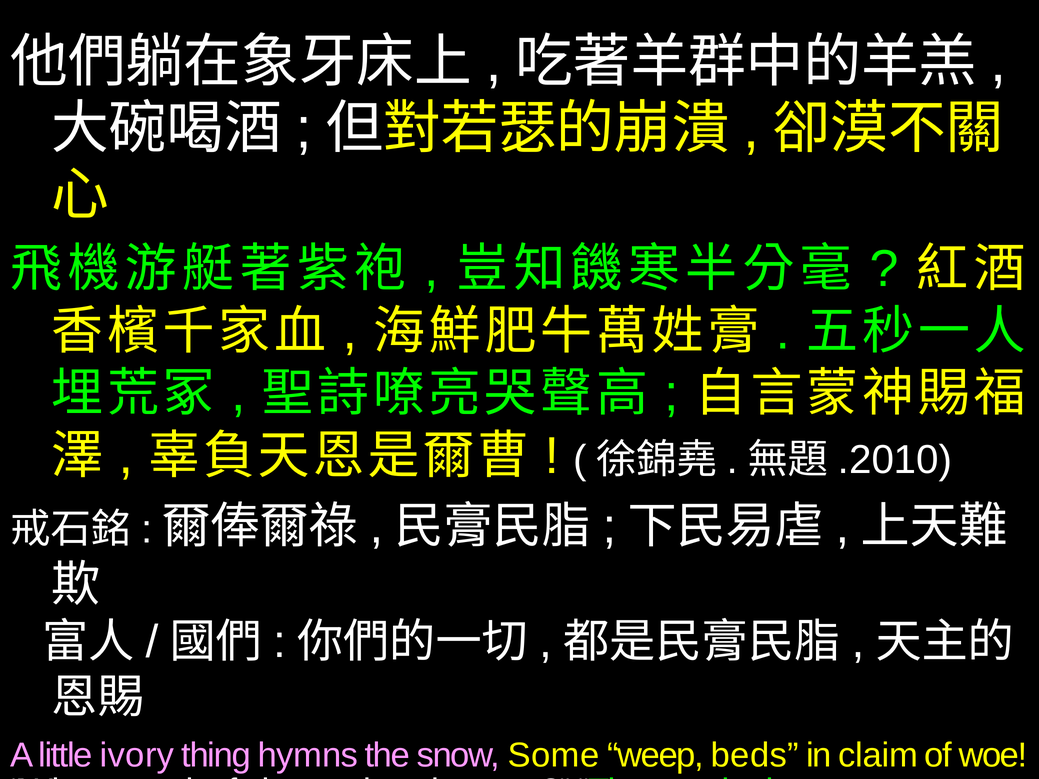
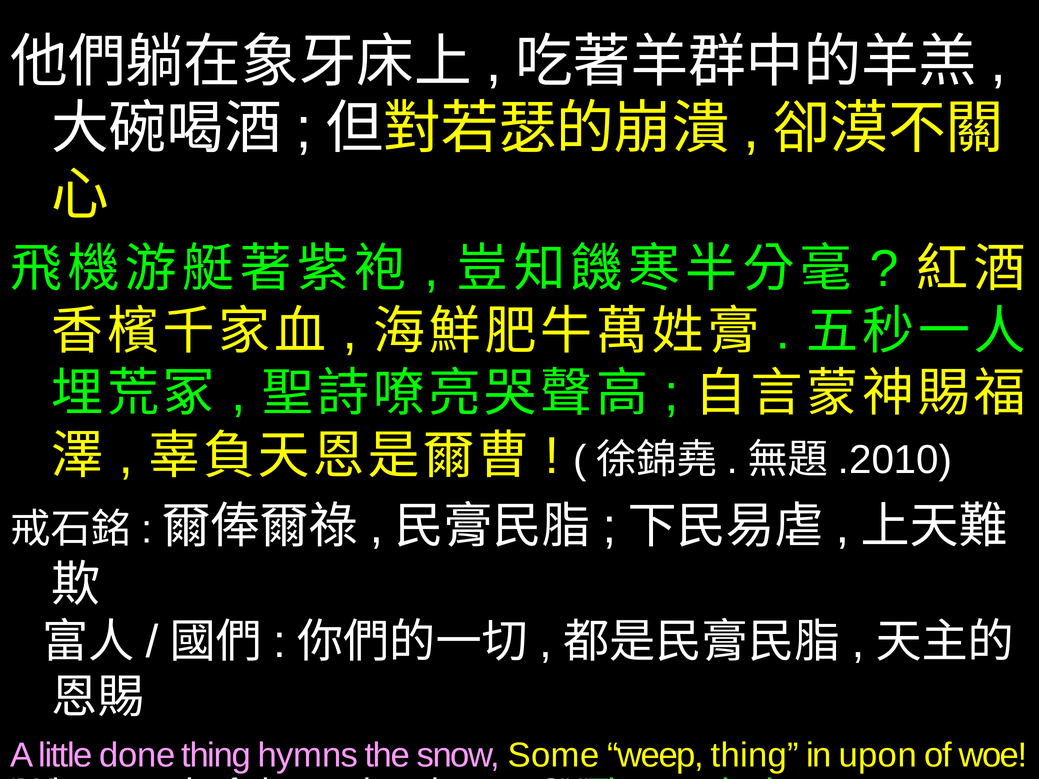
little ivory: ivory -> done (137, 756)
weep beds: beds -> thing (755, 756)
claim: claim -> upon (878, 756)
